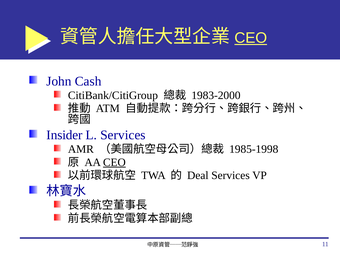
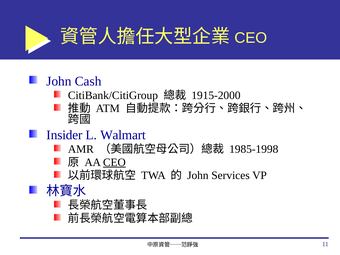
CEO underline: present -> none (251, 38)
1983-2000: 1983-2000 -> 1915-2000 (216, 95)
L Services: Services -> Walmart (123, 135)
Deal: Deal -> John (198, 175)
